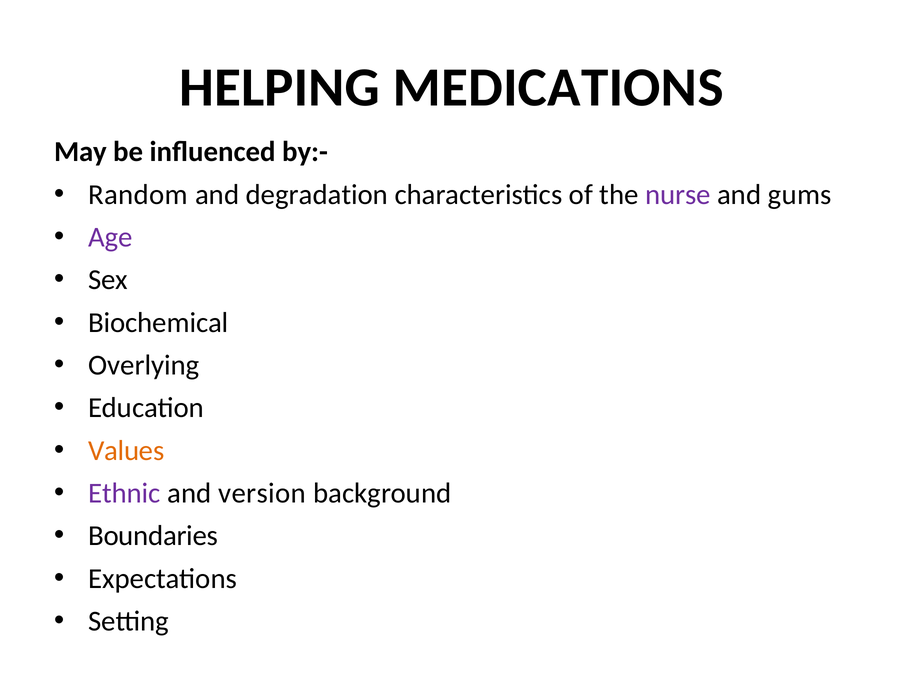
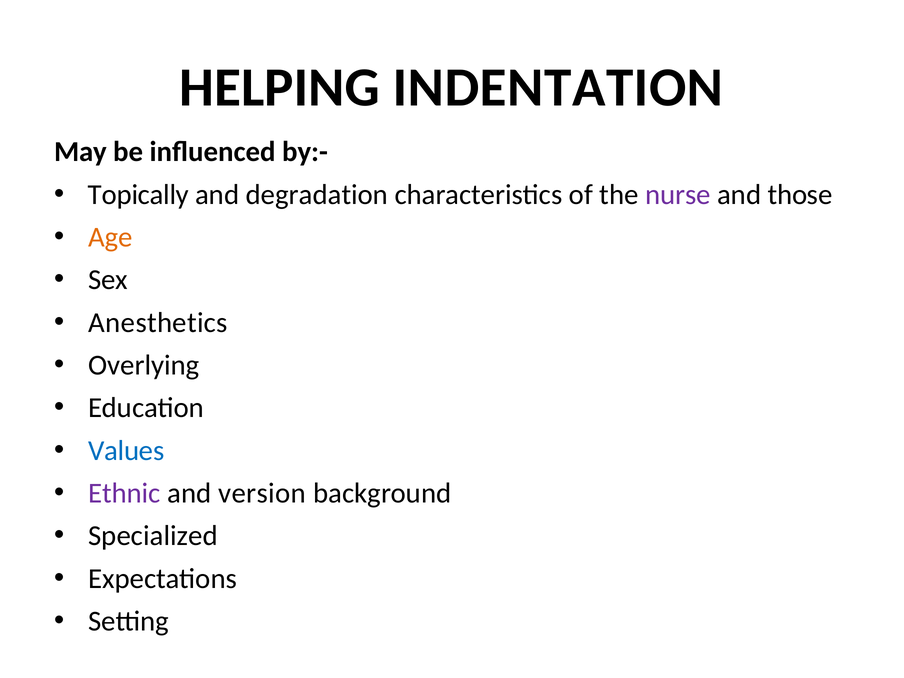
MEDICATIONS: MEDICATIONS -> INDENTATION (558, 88)
Random: Random -> Topically (138, 195)
gums: gums -> those (800, 195)
Age colour: purple -> orange (110, 237)
Biochemical: Biochemical -> Anesthetics (158, 323)
Values colour: orange -> blue (126, 451)
Boundaries: Boundaries -> Specialized (153, 536)
